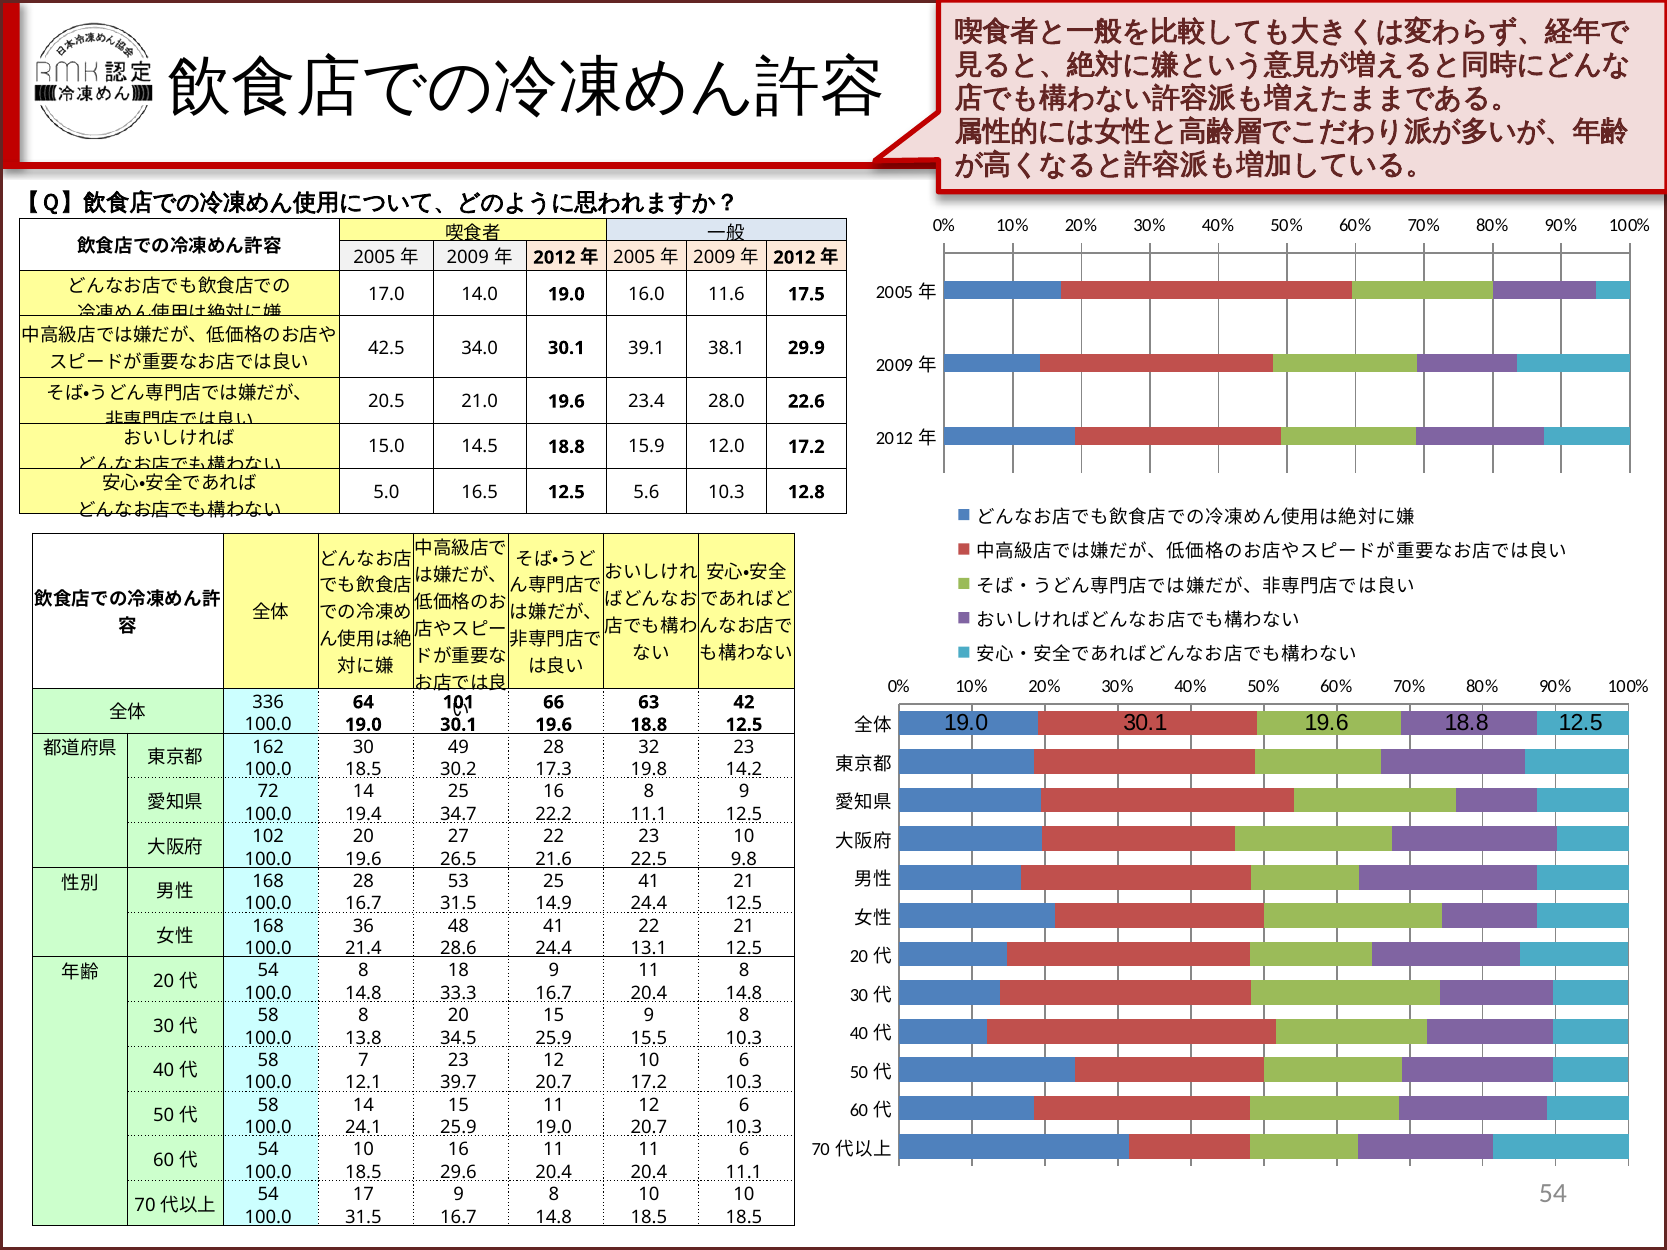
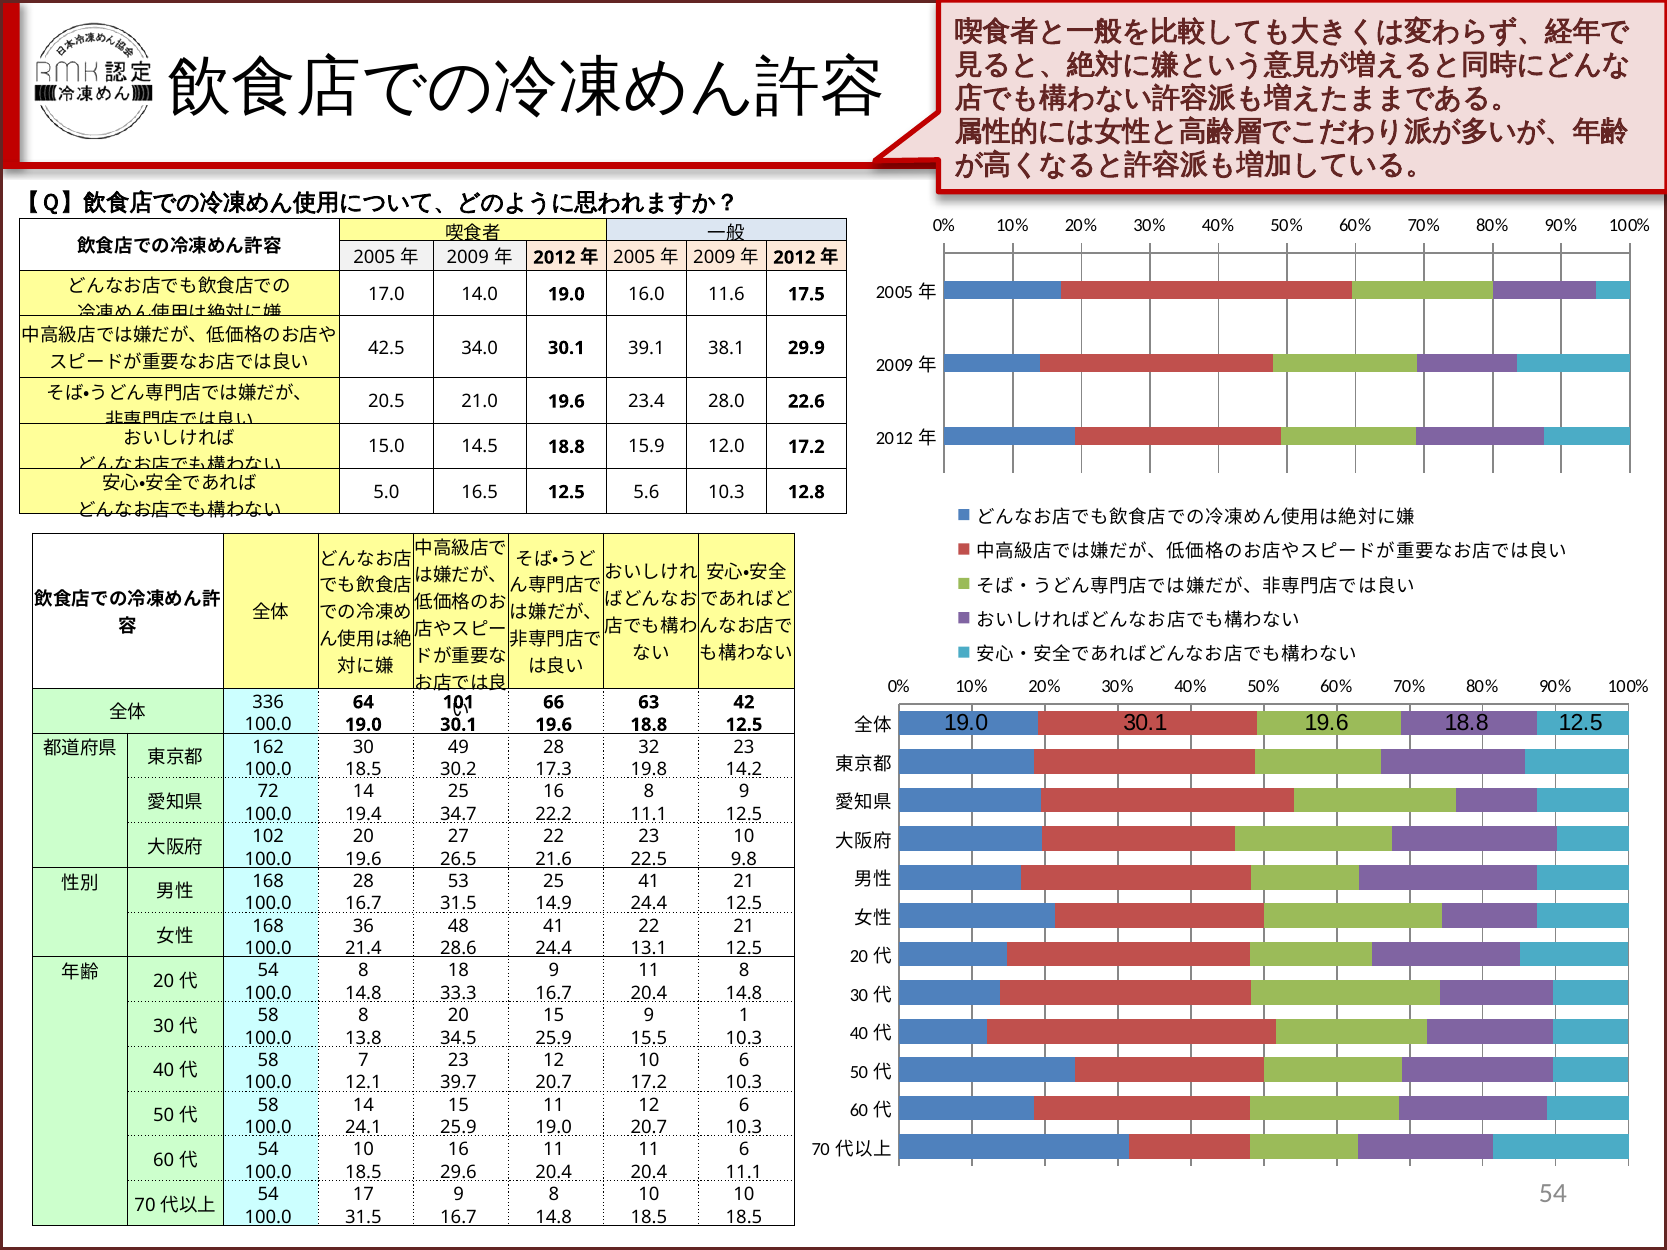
15 9 8: 8 -> 1 (744, 1016)
